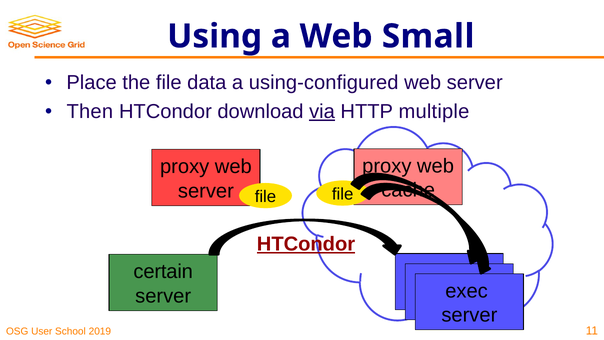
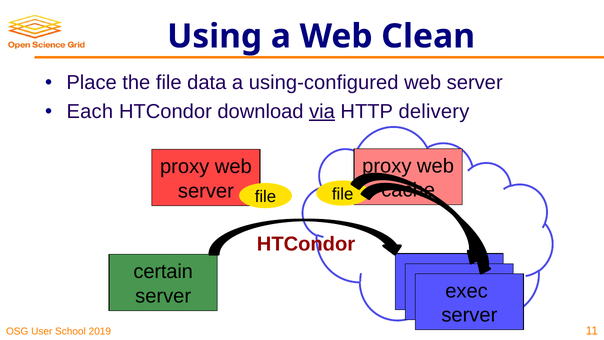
Small: Small -> Clean (428, 36)
Then: Then -> Each (90, 111)
multiple: multiple -> delivery (434, 111)
HTCondor underline: present -> none (306, 244)
